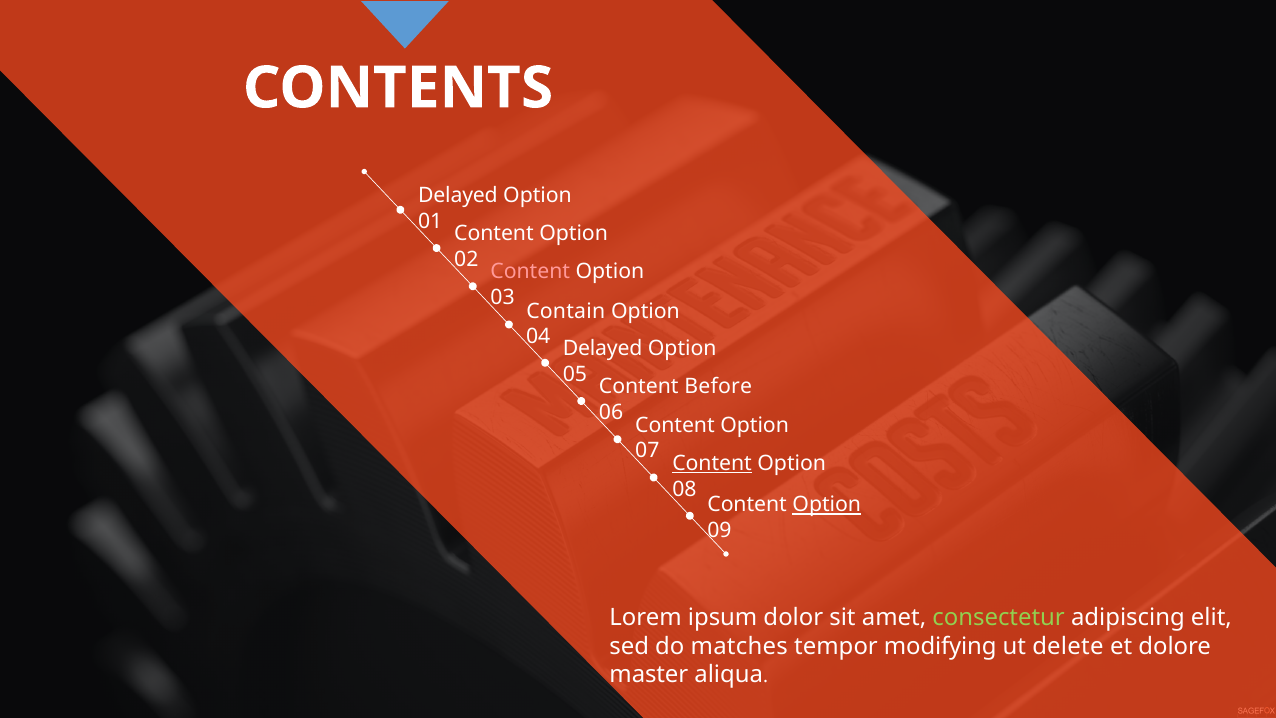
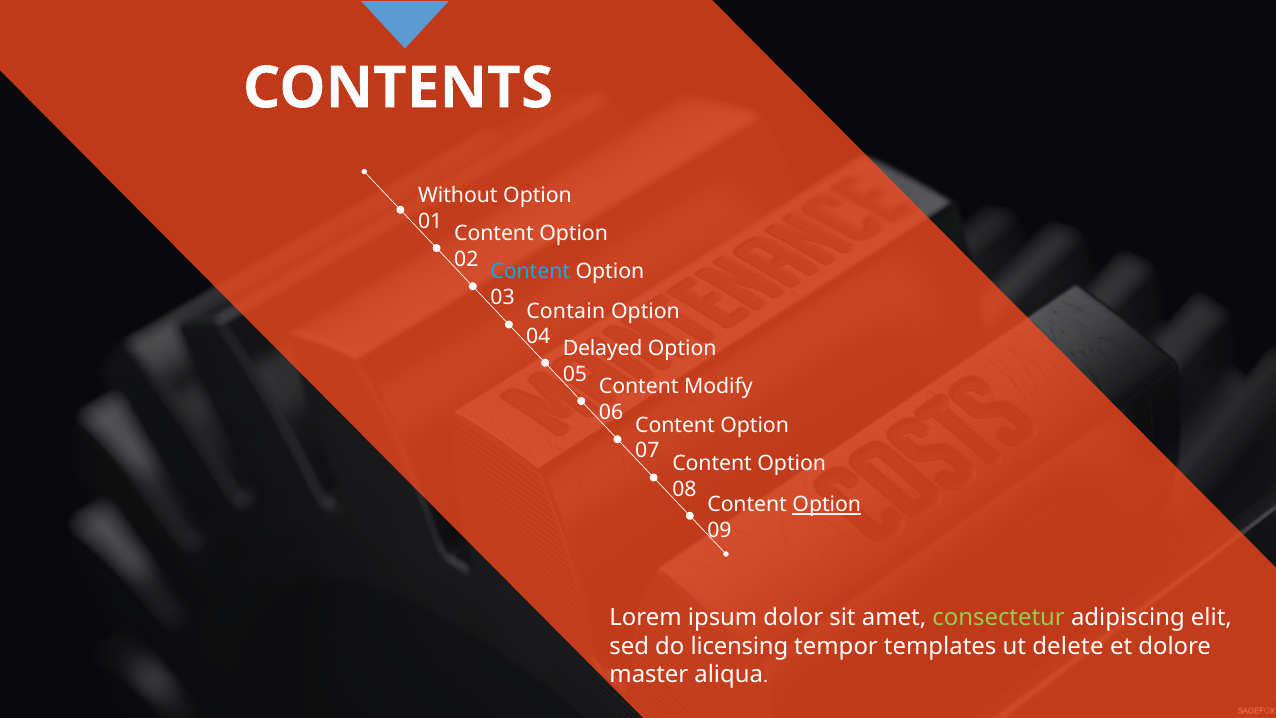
Delayed: Delayed -> Without (458, 196)
Content colour: pink -> light blue (530, 272)
Before: Before -> Modify (718, 387)
Content underline: present -> none (712, 463)
matches: matches -> licensing (739, 646)
modifying: modifying -> templates (940, 646)
